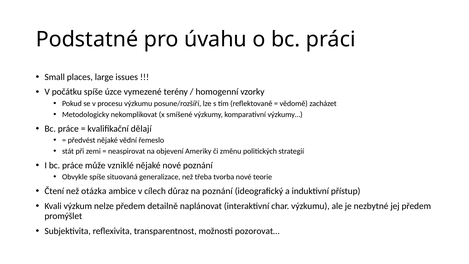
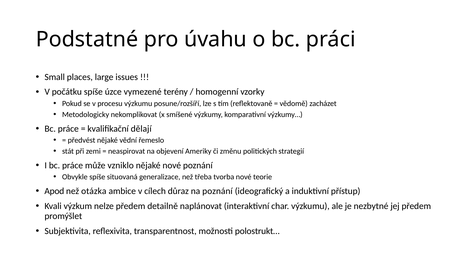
vzniklé: vzniklé -> vzniklo (121, 165)
Čtení: Čtení -> Apod (54, 191)
pozorovat…: pozorovat… -> polostrukt… (257, 231)
